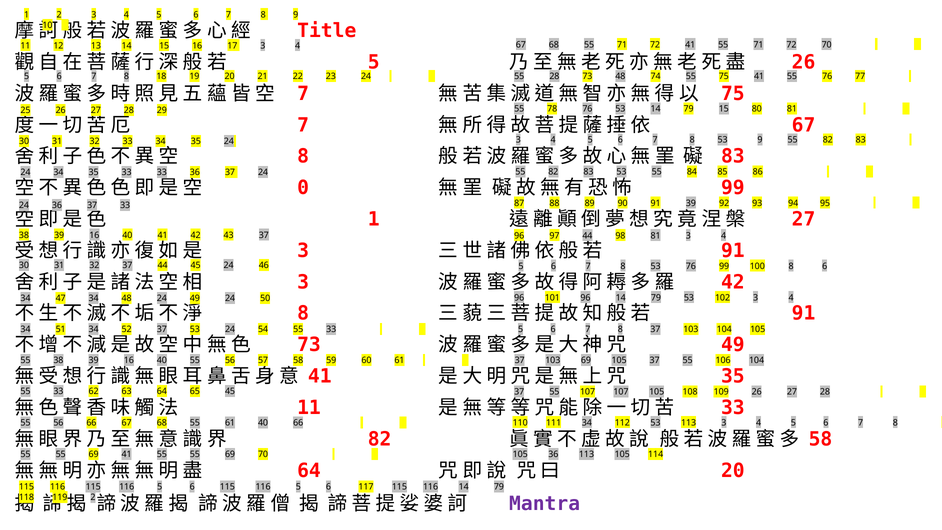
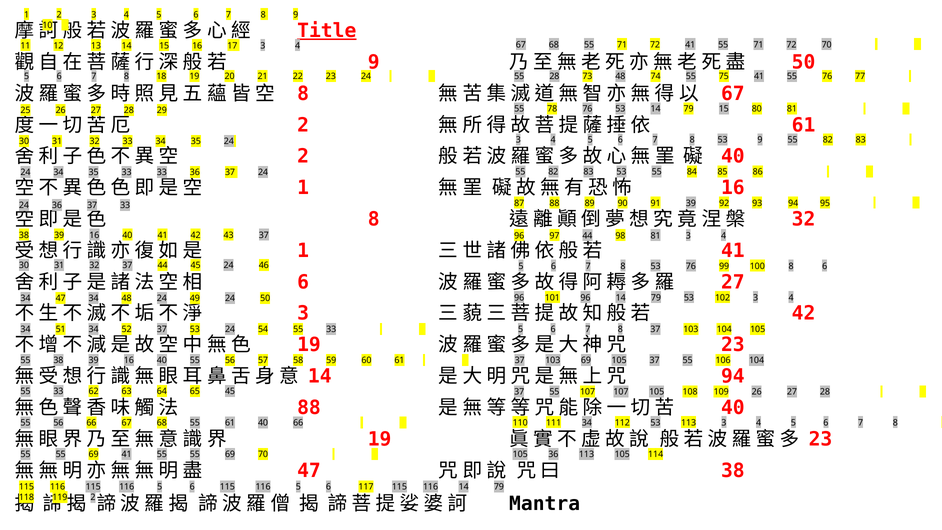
Title underline: none -> present (327, 31)
5: 5 -> 9 (374, 62)
26: 26 -> 50 (804, 62)
7: 7 -> 8 (303, 94)
75: 75 -> 67 (733, 94)
7: 7 -> 2 (303, 125)
67: 67 -> 61 (804, 125)
8: 8 -> 2 (303, 156)
83: 83 -> 40 (733, 156)
0: 0 -> 1 (303, 188)
99: 99 -> 16 (733, 188)
1: 1 -> 8 (374, 219)
27: 27 -> 32 (804, 219)
3: 3 -> 1 (303, 251)
91: 91 -> 41 (733, 251)
3: 3 -> 6 (303, 282)
42: 42 -> 27 (733, 282)
8: 8 -> 3 (303, 313)
91: 91 -> 42 (804, 313)
73: 73 -> 19 (309, 345)
49: 49 -> 23 (733, 345)
41: 41 -> 14 (320, 376)
35: 35 -> 94 (733, 376)
11: 11 -> 88 (309, 408)
33: 33 -> 40 (733, 408)
82: 82 -> 19 (380, 439)
58: 58 -> 23 (820, 439)
64: 64 -> 47 (309, 470)
20: 20 -> 38 (733, 470)
Mantra colour: purple -> black (545, 504)
